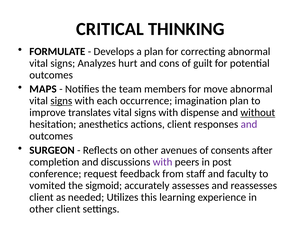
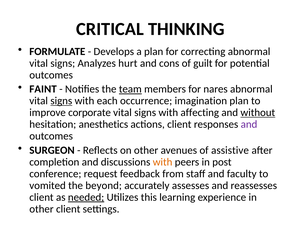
MAPS: MAPS -> FAINT (43, 89)
team underline: none -> present (130, 89)
move: move -> nares (216, 89)
translates: translates -> corporate (90, 112)
dispense: dispense -> affecting (200, 112)
consents: consents -> assistive (230, 150)
with colour: purple -> orange (163, 162)
sigmoid: sigmoid -> beyond (104, 185)
needed underline: none -> present (86, 197)
